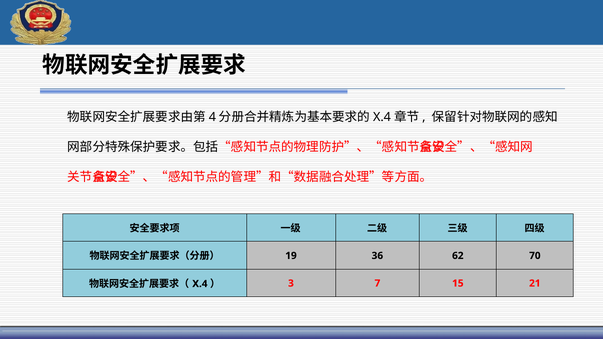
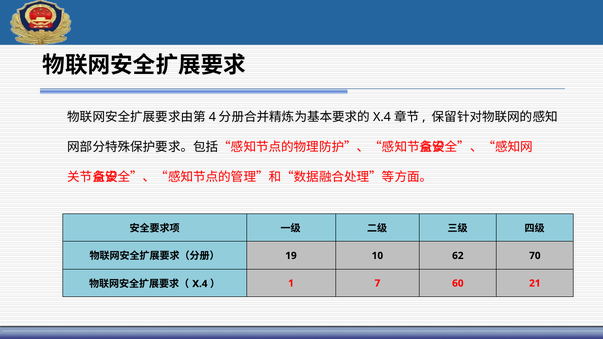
36: 36 -> 10 (377, 256)
3: 3 -> 1 (291, 283)
15: 15 -> 60 (458, 283)
